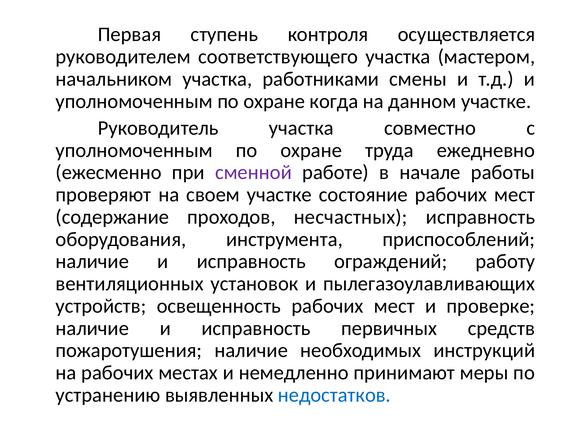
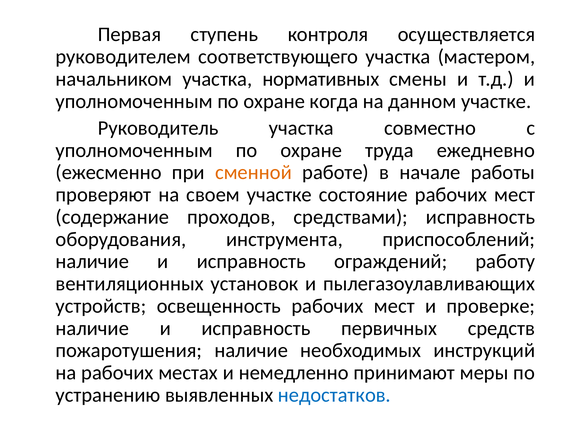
работниками: работниками -> нормативных (321, 79)
сменной colour: purple -> orange (253, 172)
несчастных: несчастных -> средствами (351, 217)
